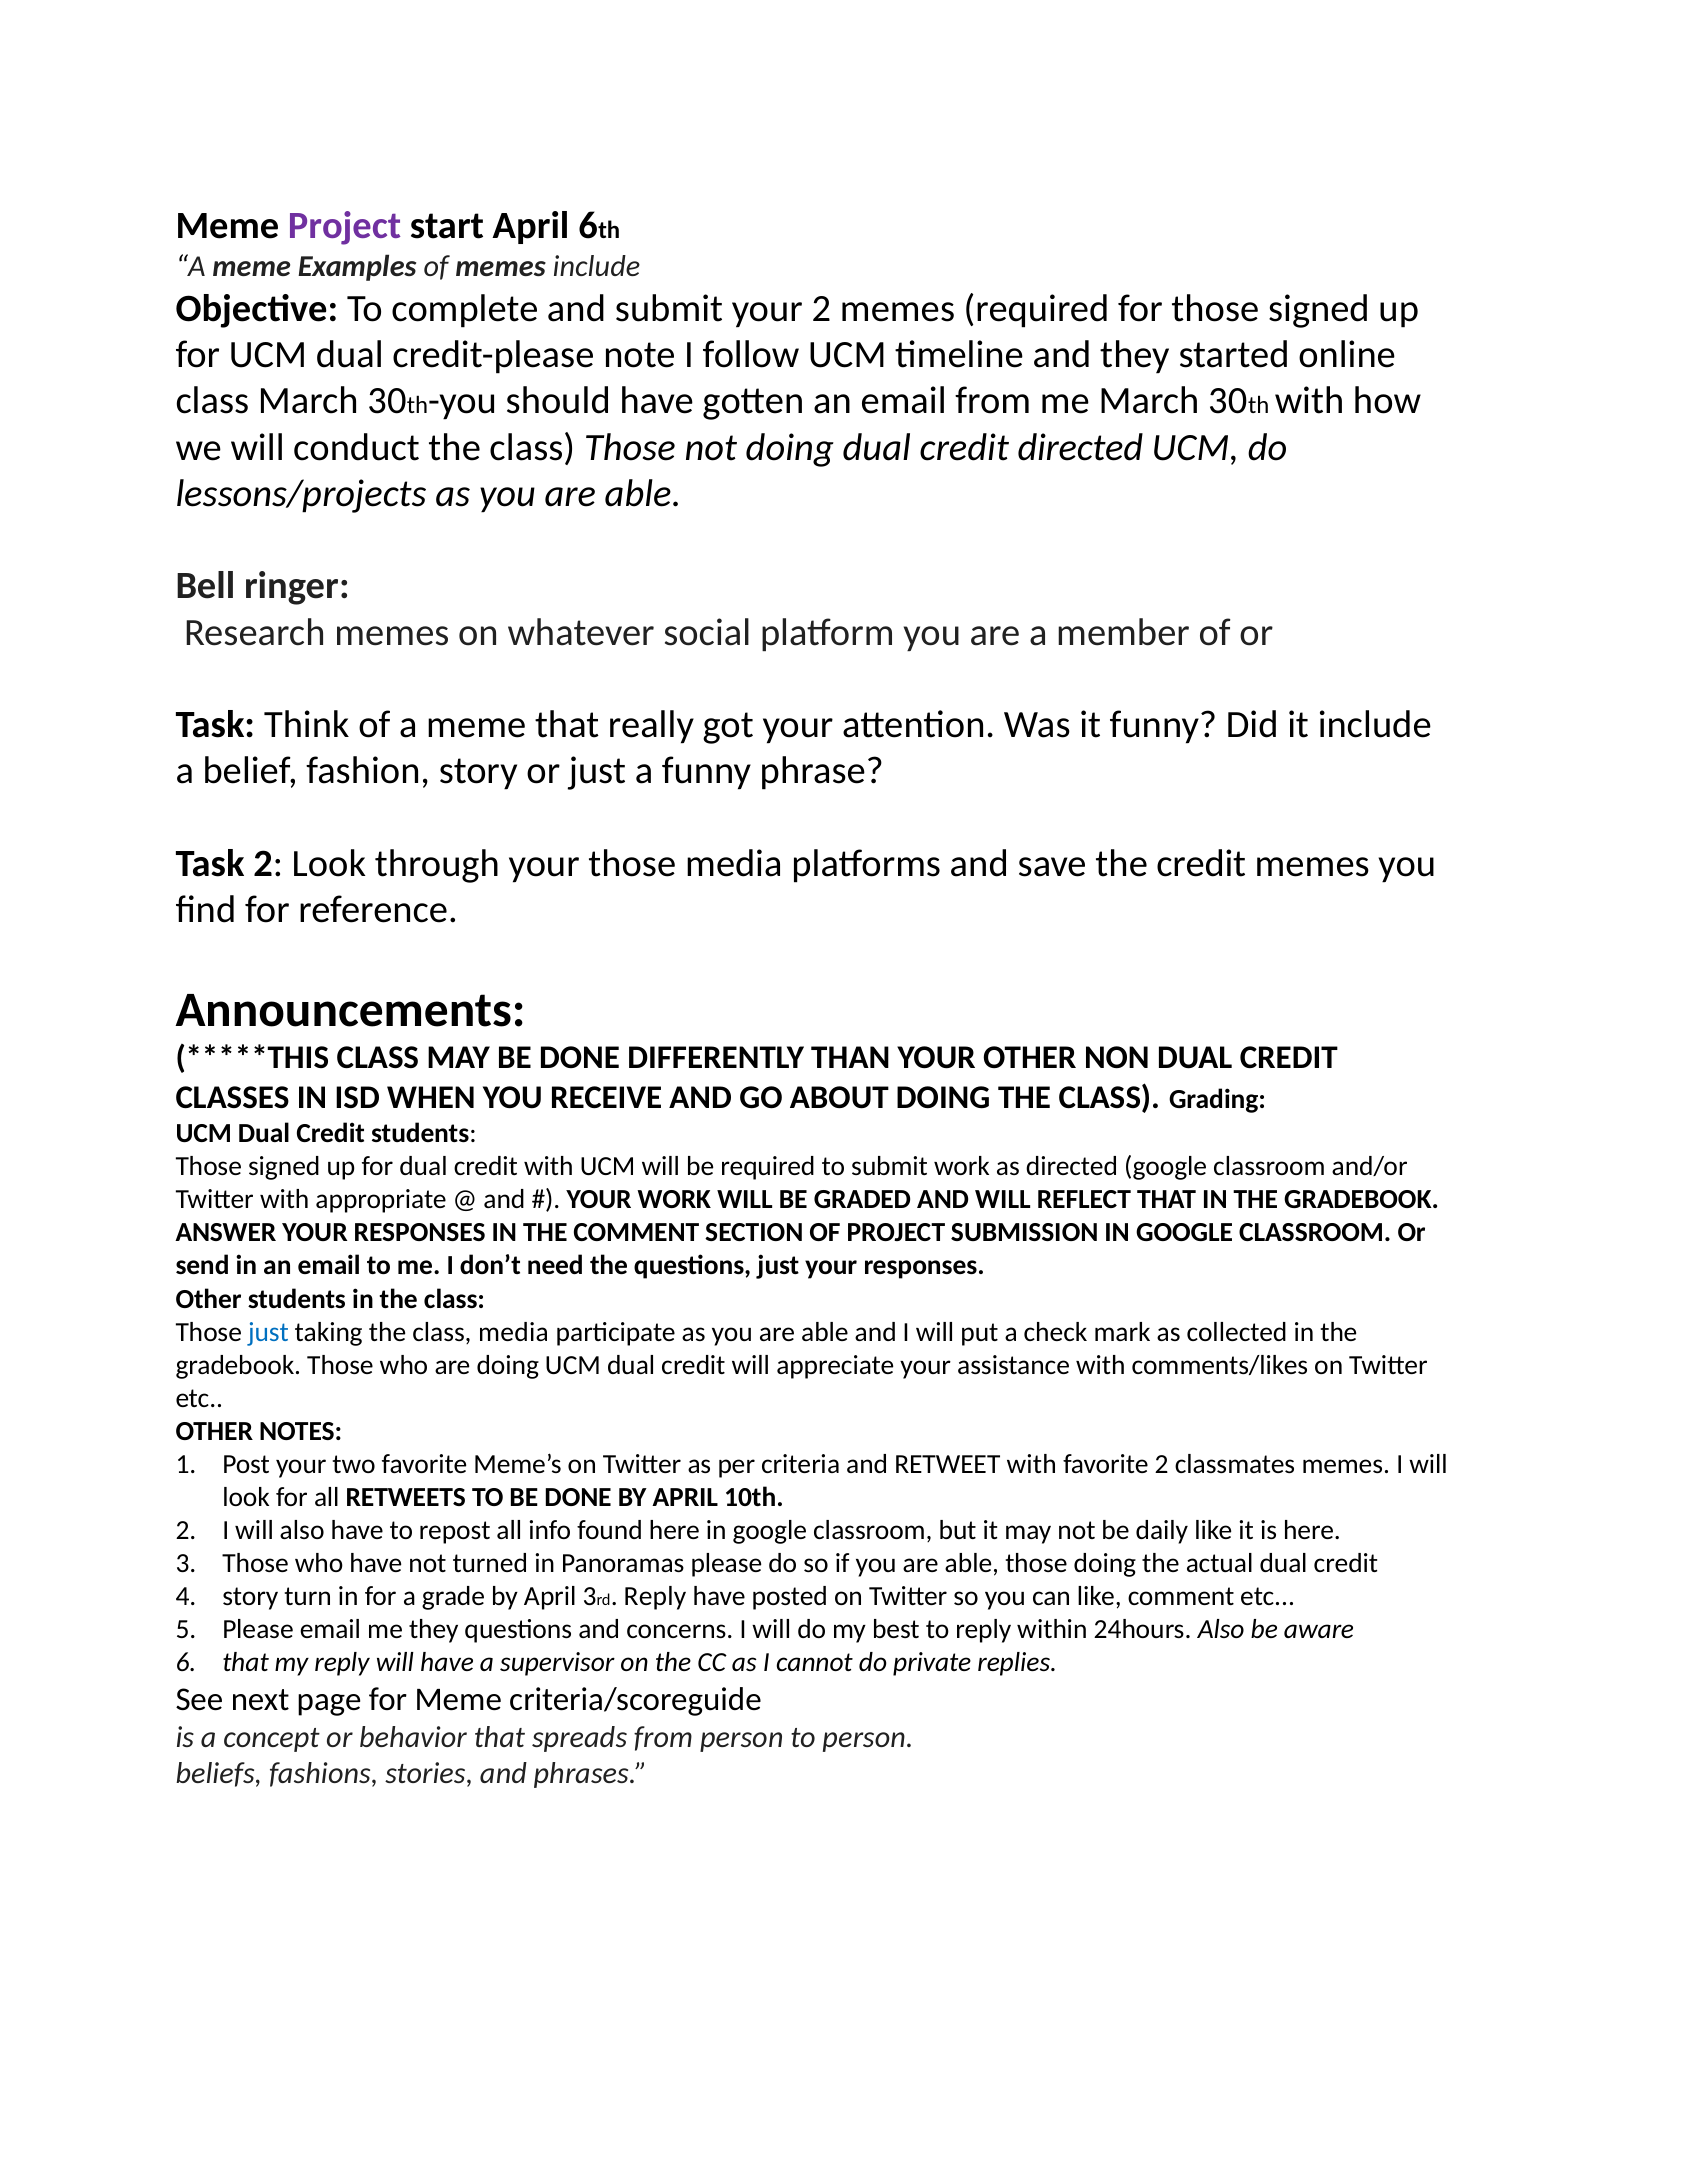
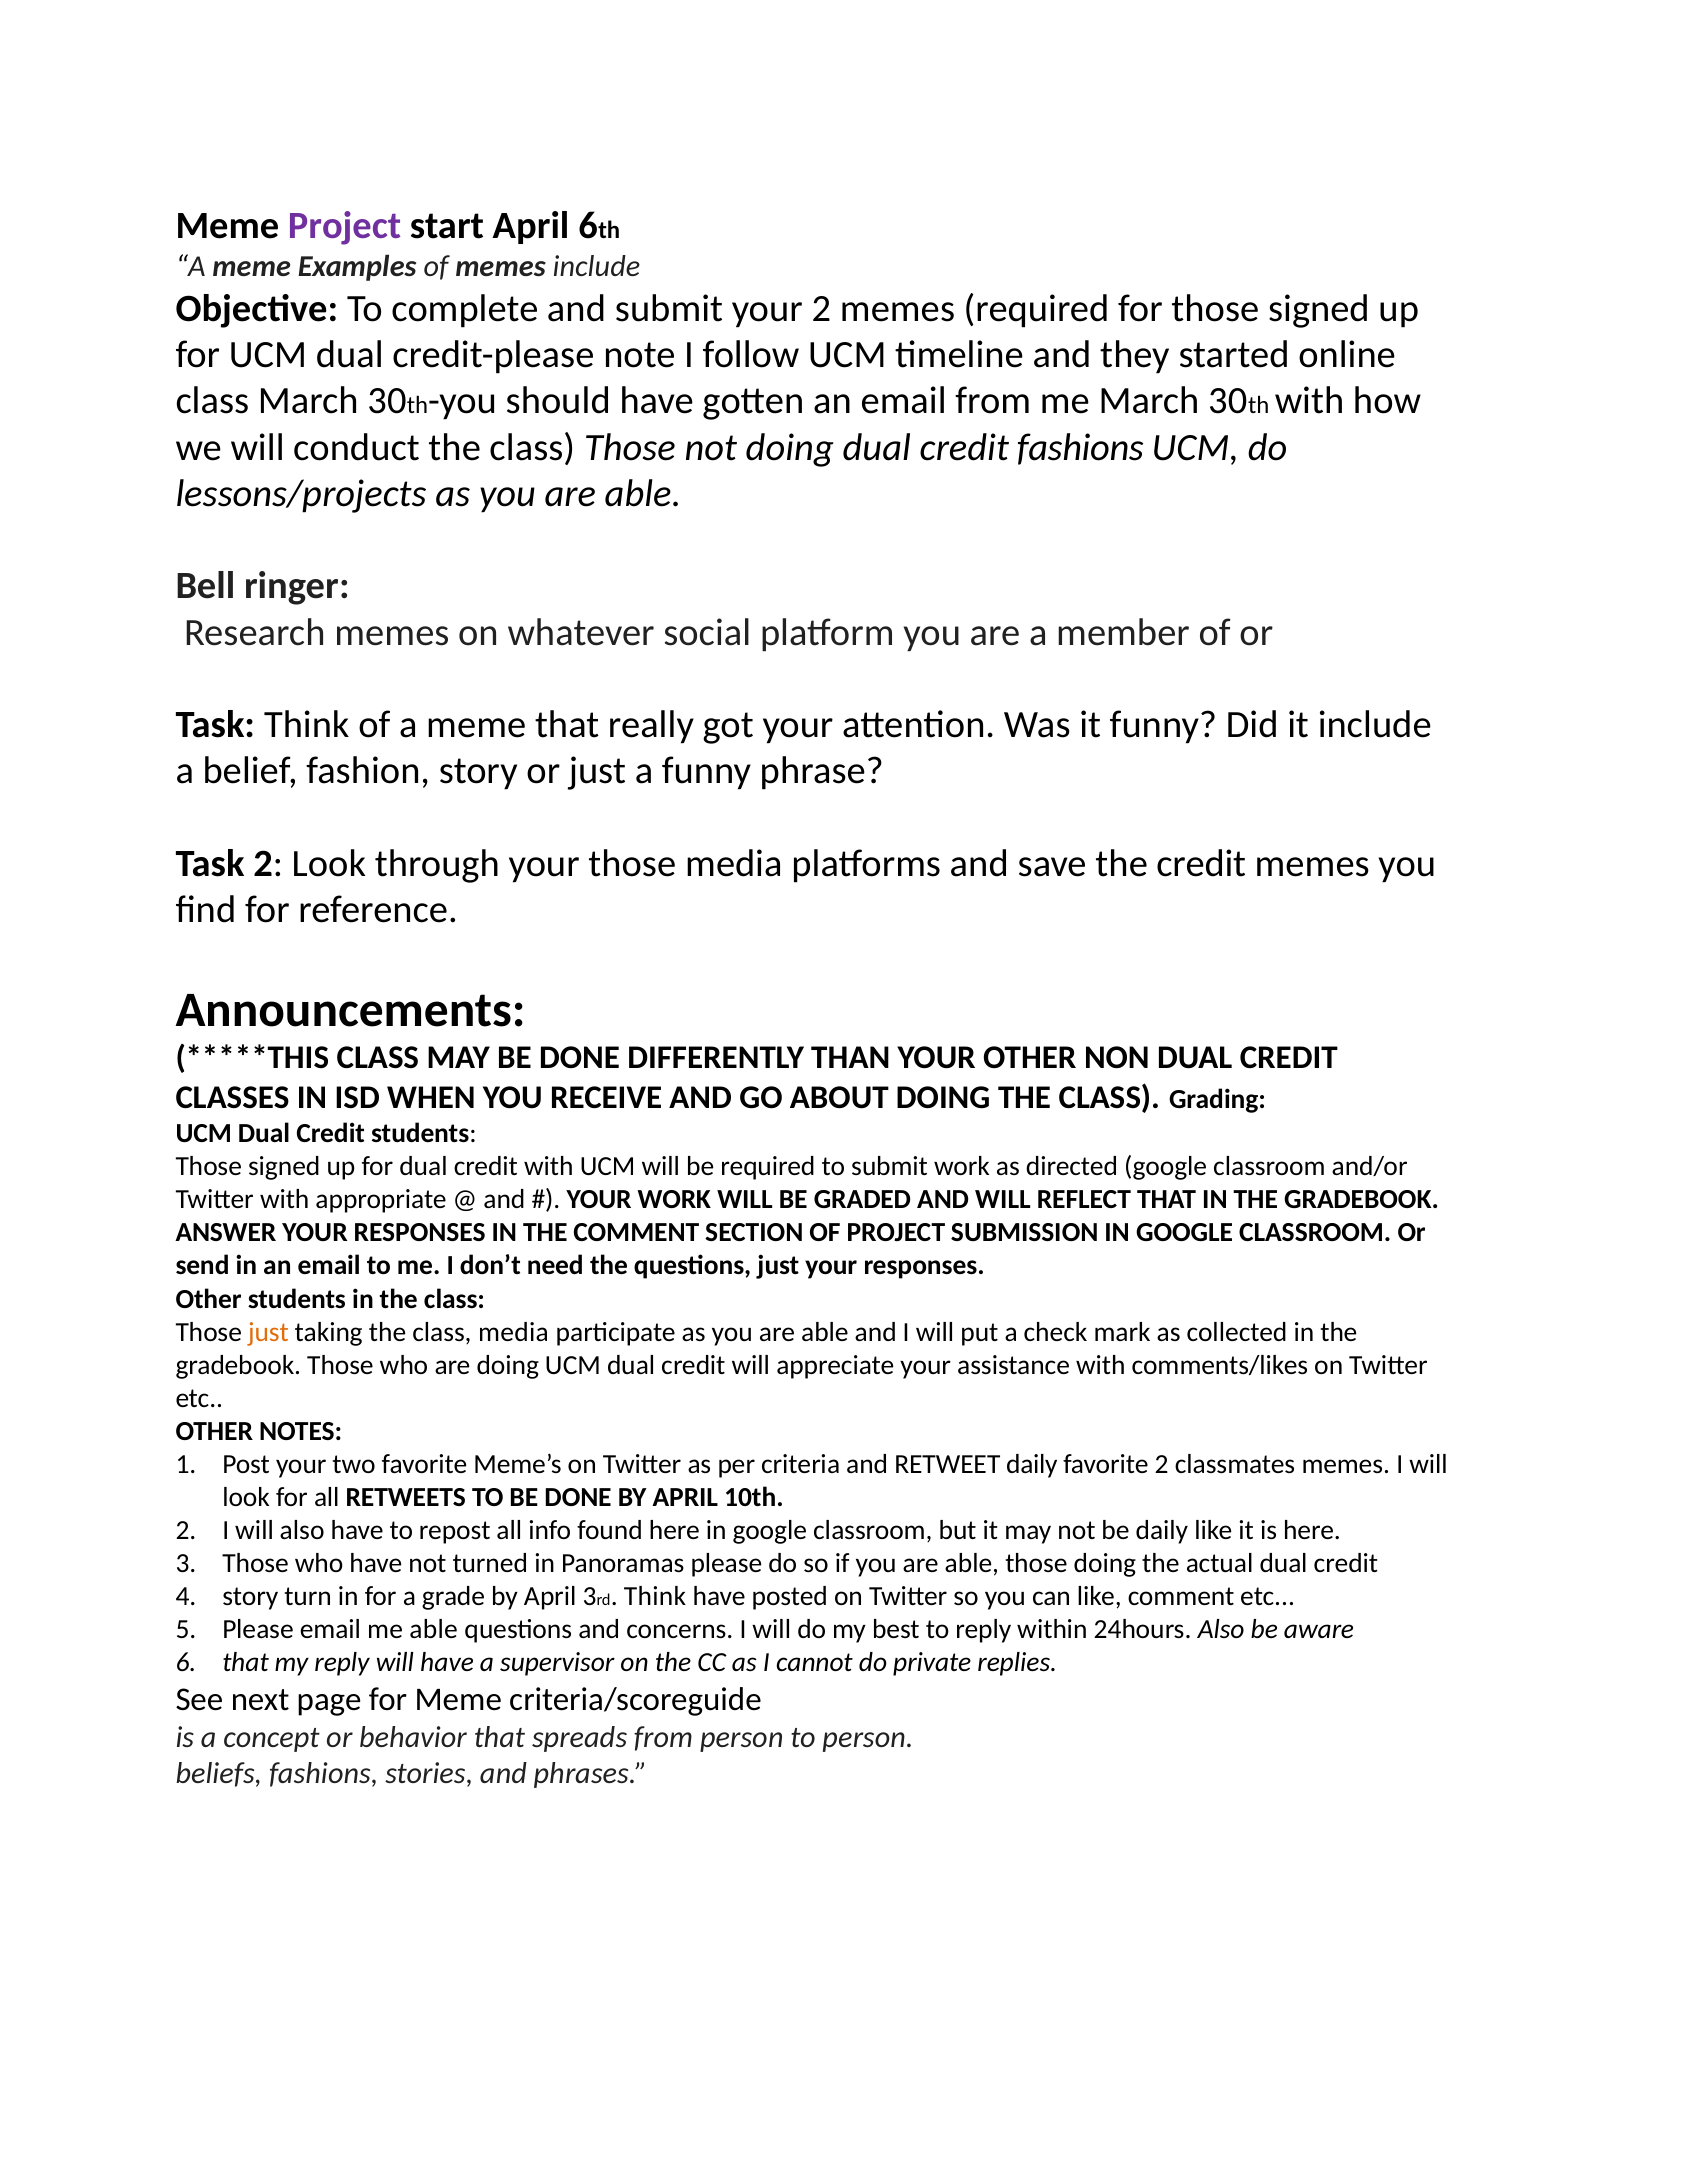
credit directed: directed -> fashions (1080, 447)
just colour: blue -> orange (268, 1331)
RETWEET with: with -> daily (1032, 1464)
Reply: Reply -> Think (655, 1596)
me they: they -> able (434, 1629)
